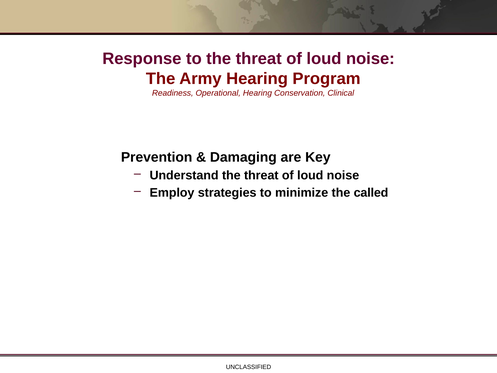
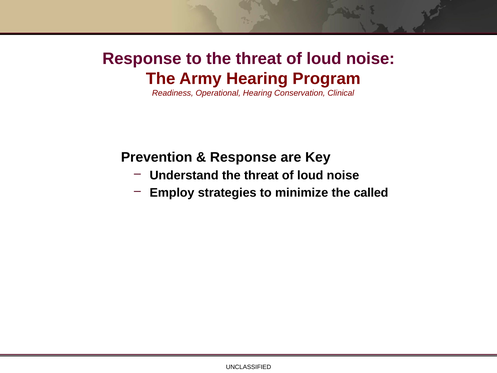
Damaging: Damaging -> Response (243, 157)
